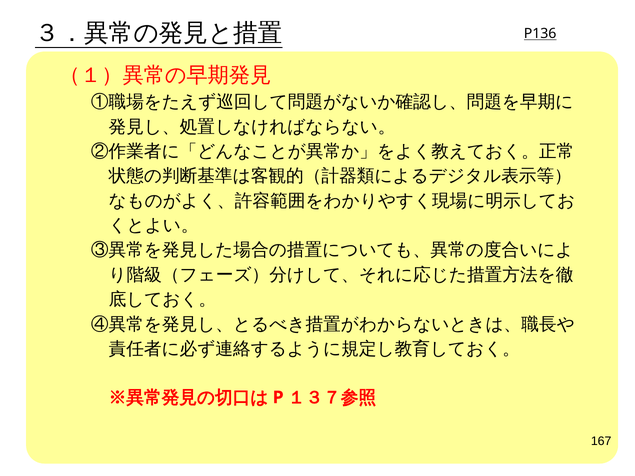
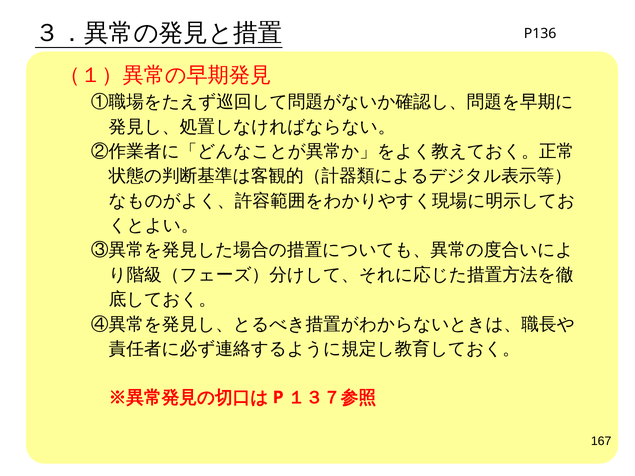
P136 underline: present -> none (540, 34)
